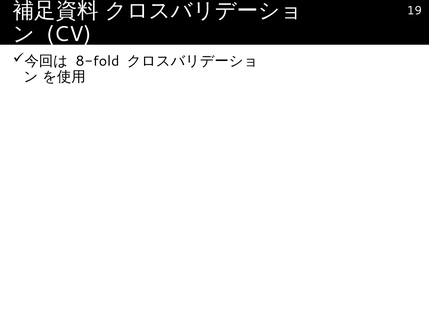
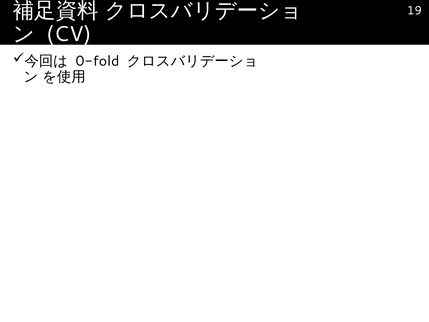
8-fold: 8-fold -> 0-fold (97, 61)
